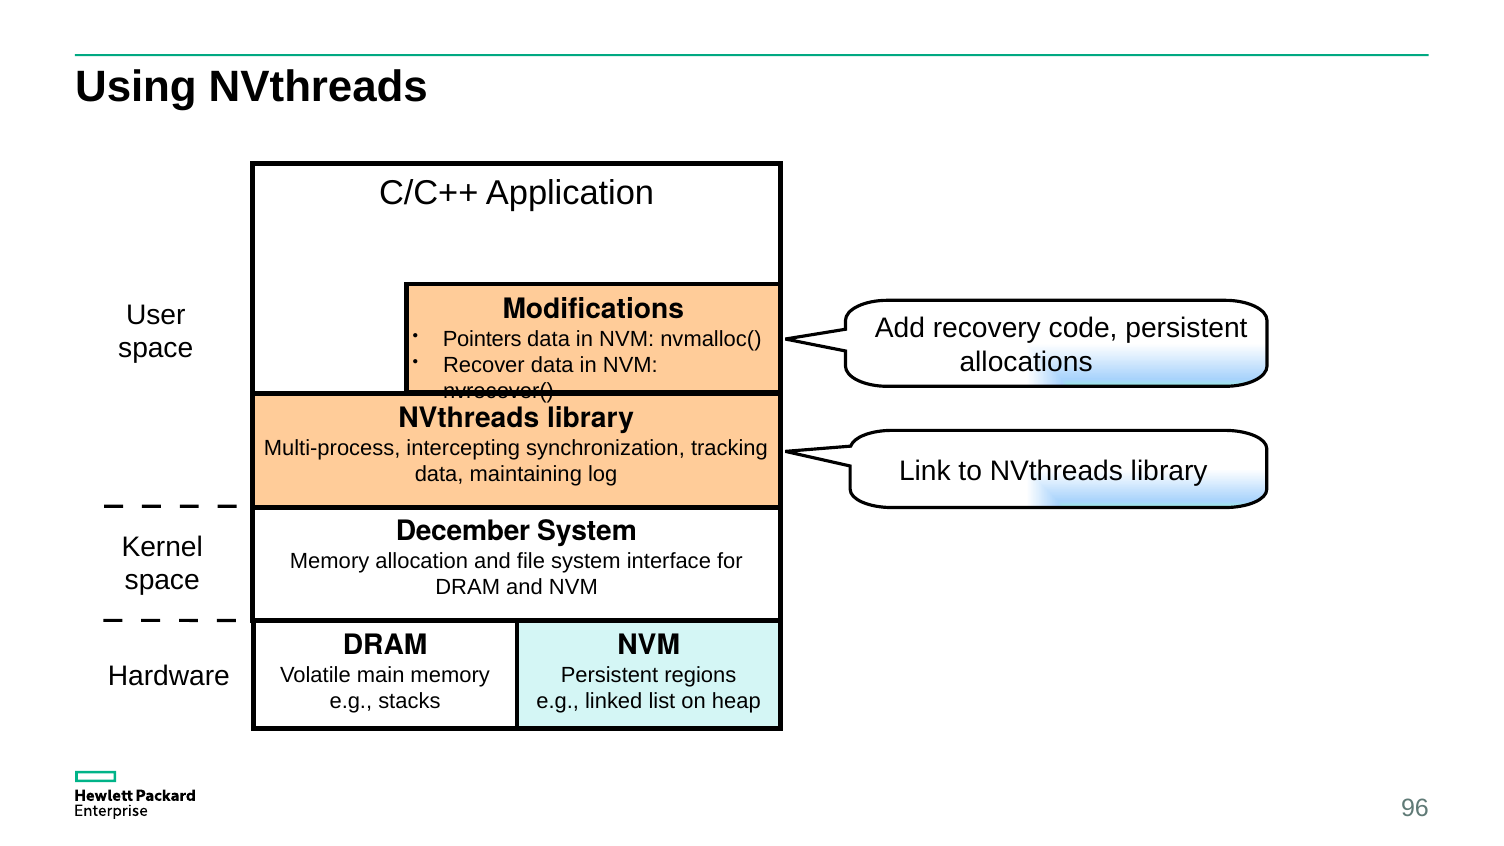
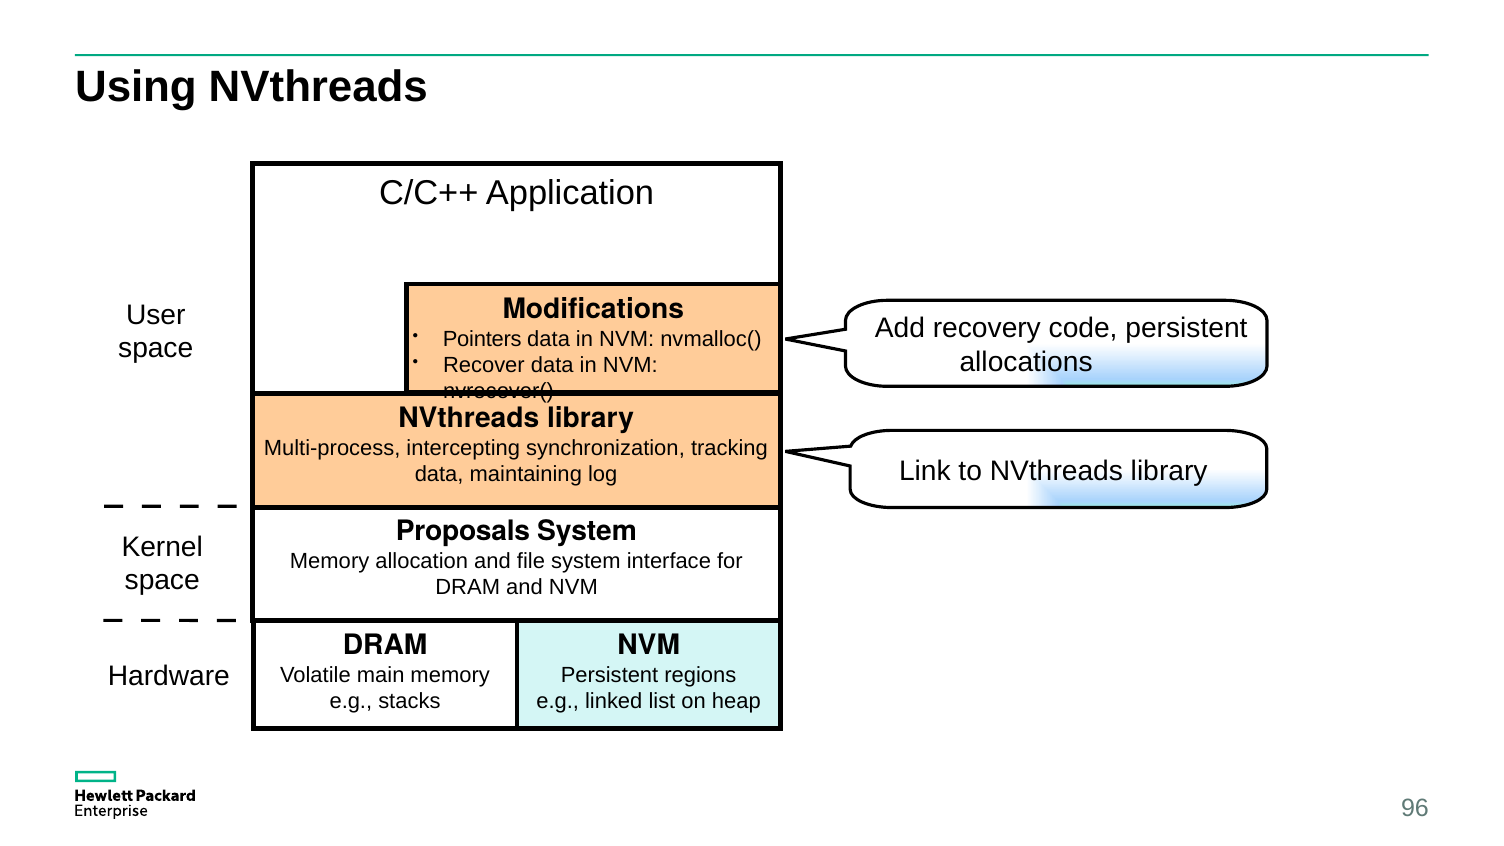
December: December -> Proposals (463, 531)
